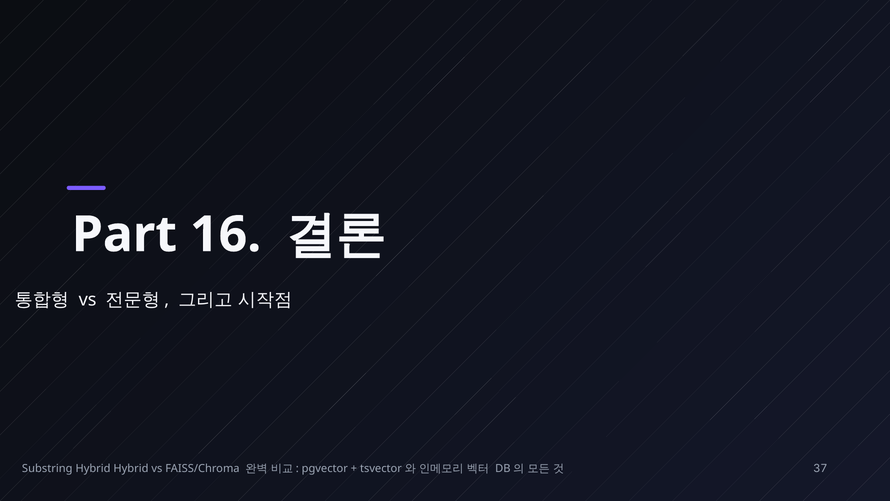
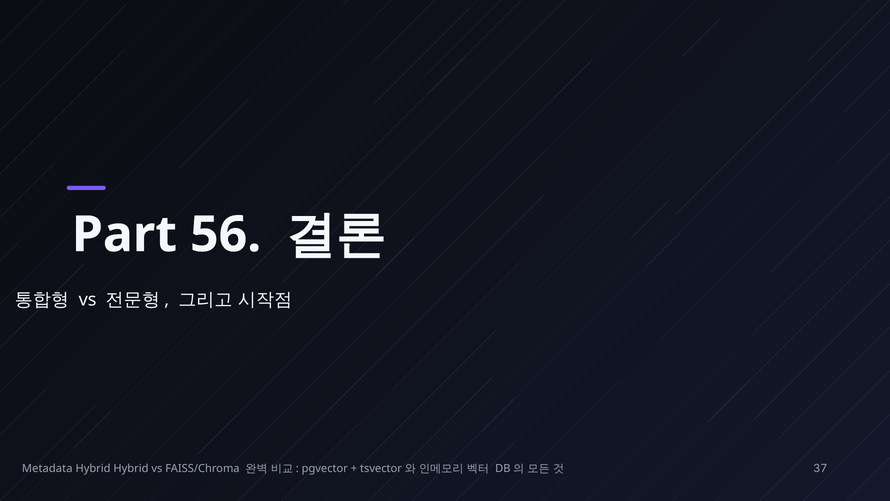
16: 16 -> 56 (226, 234)
Substring: Substring -> Metadata (47, 468)
